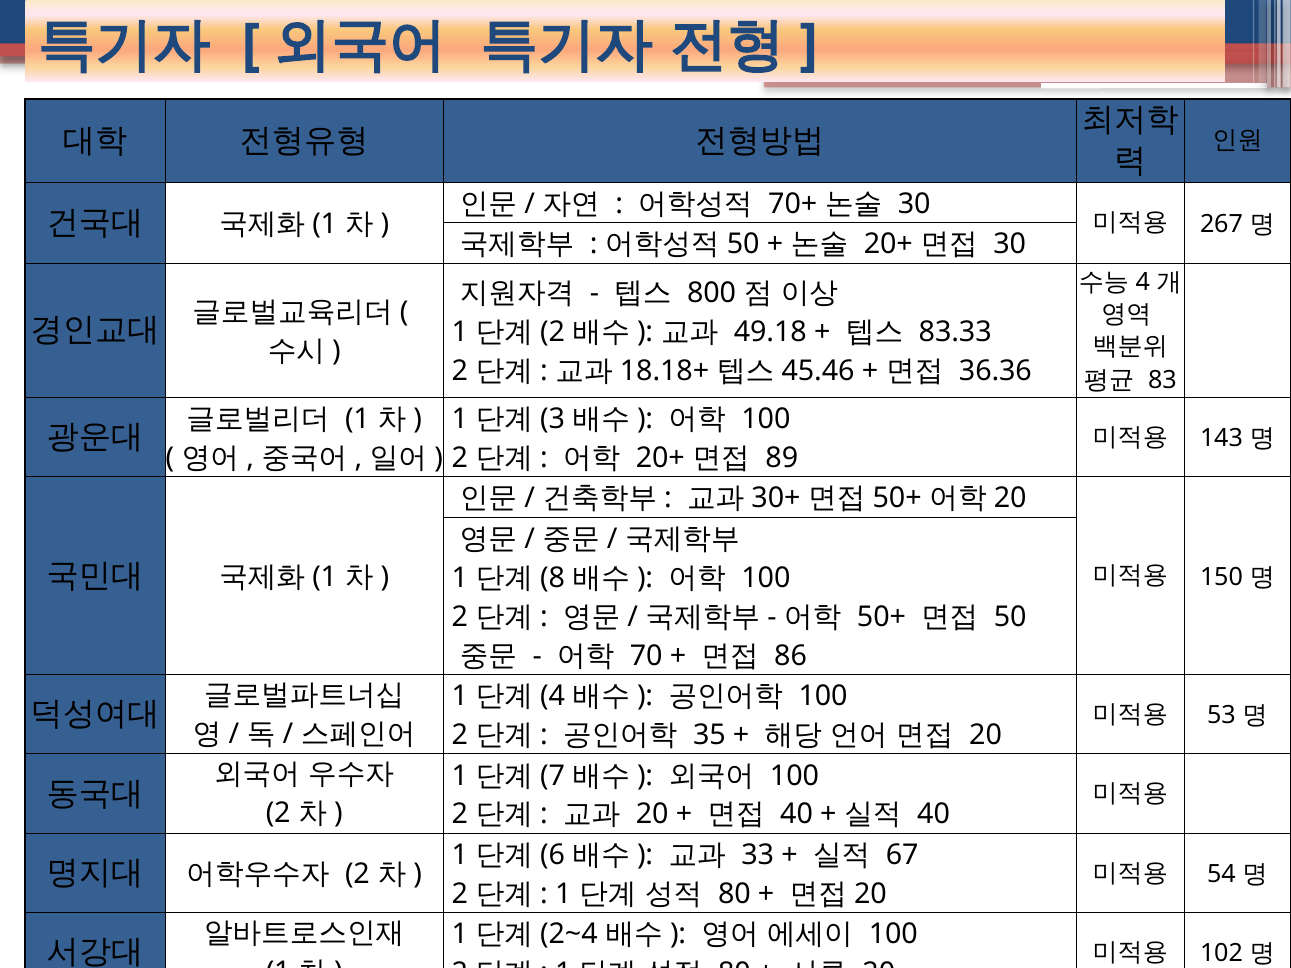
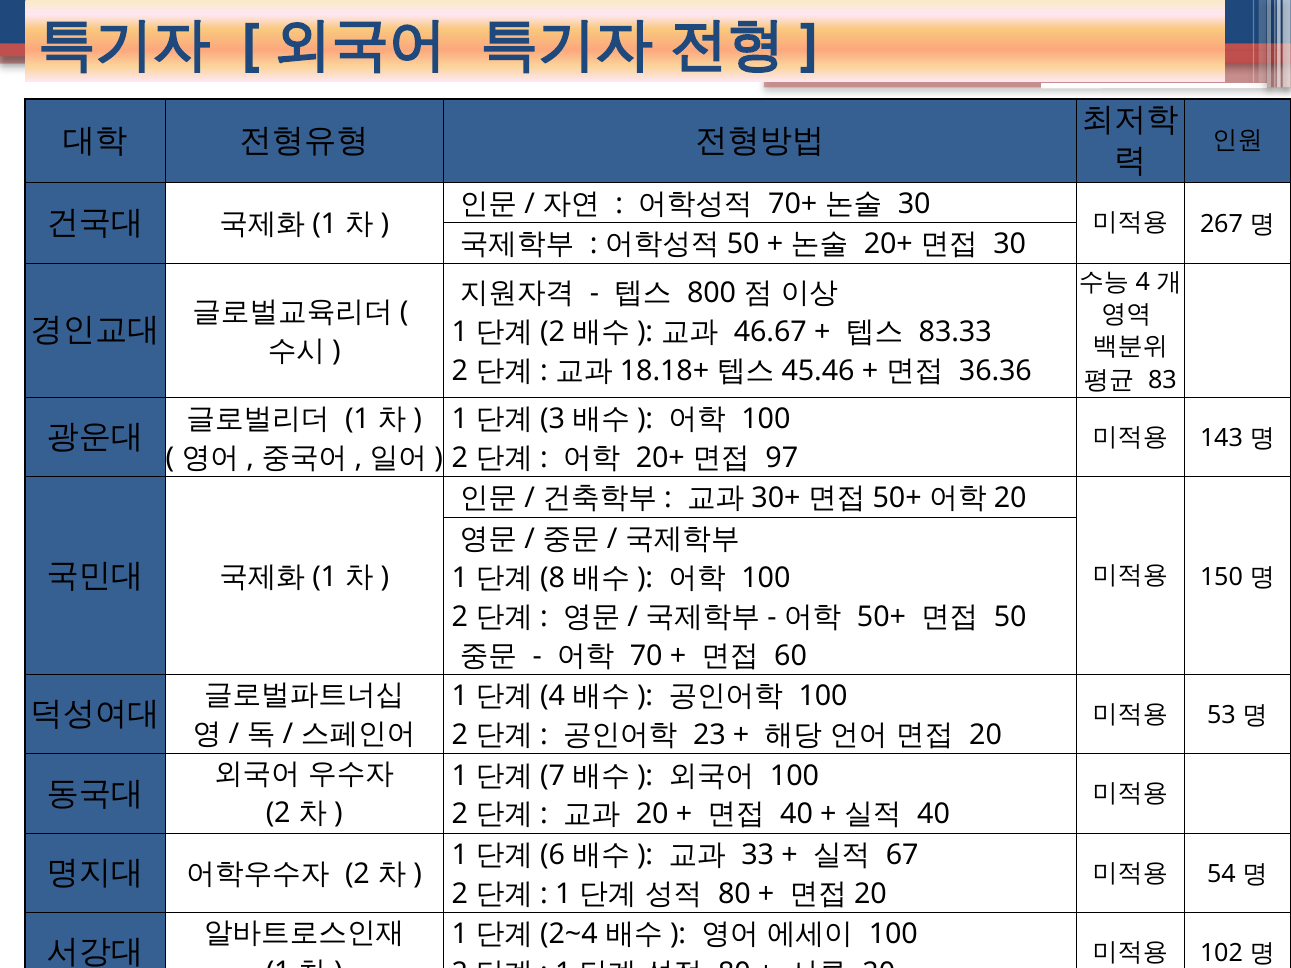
49.18: 49.18 -> 46.67 (770, 332)
89: 89 -> 97 (782, 458)
86: 86 -> 60 (791, 656)
35: 35 -> 23 (709, 735)
